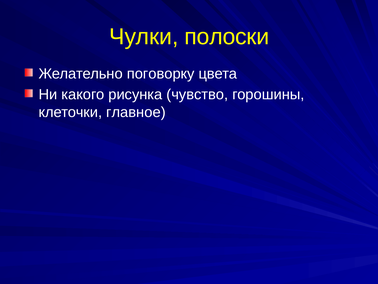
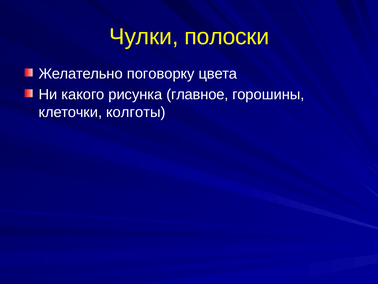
чувство: чувство -> главное (197, 94)
главное: главное -> колготы (136, 112)
